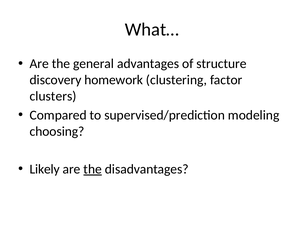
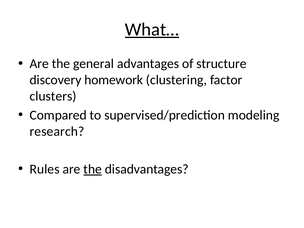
What… underline: none -> present (152, 29)
choosing: choosing -> research (57, 131)
Likely: Likely -> Rules (45, 169)
